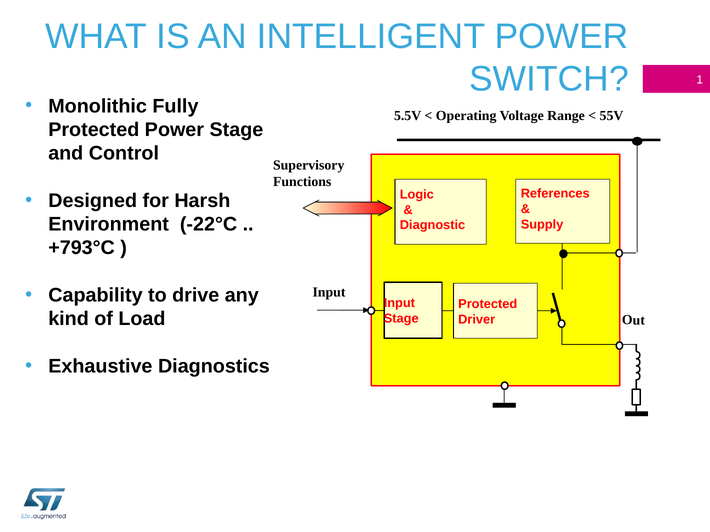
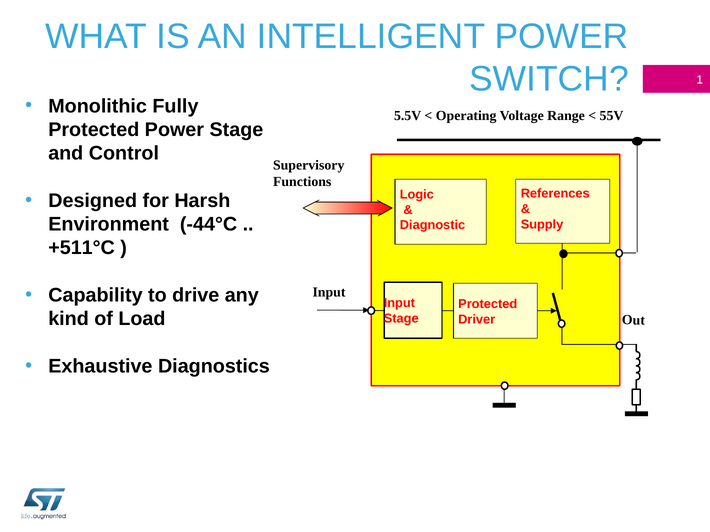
-22°C: -22°C -> -44°C (209, 225)
+793°C: +793°C -> +511°C (82, 248)
